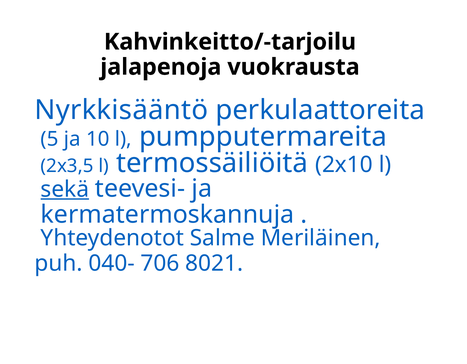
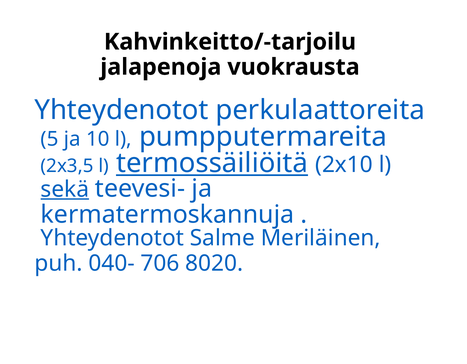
Nyrkkisääntö: Nyrkkisääntö -> Yhteydenotot (121, 110)
termossäiliöitä underline: none -> present (212, 163)
8021: 8021 -> 8020 (214, 263)
